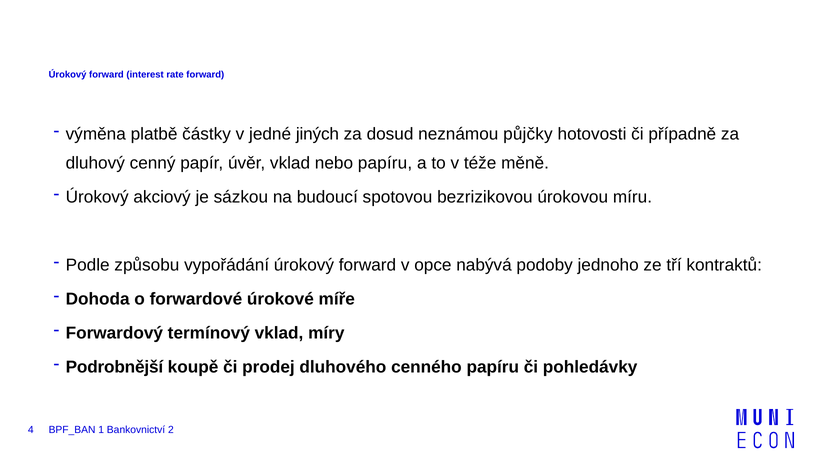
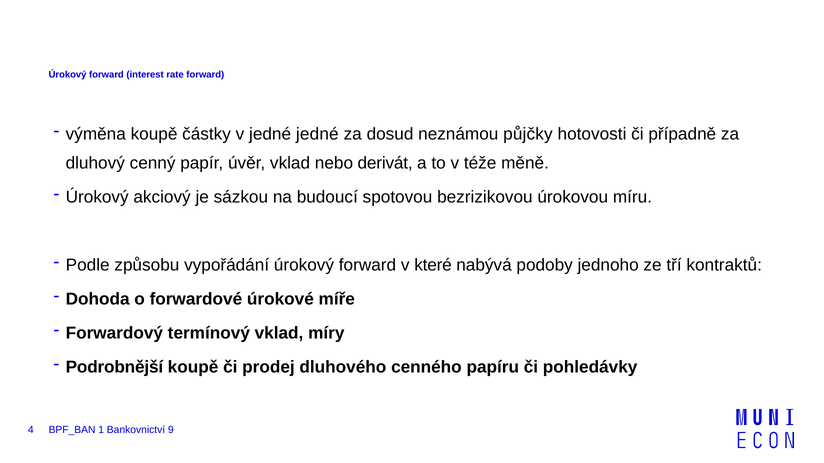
výměna platbě: platbě -> koupě (154, 134)
jedné jiných: jiných -> jedné (317, 134)
nebo papíru: papíru -> derivát (385, 163)
opce: opce -> které (433, 265)
2: 2 -> 9 (171, 430)
